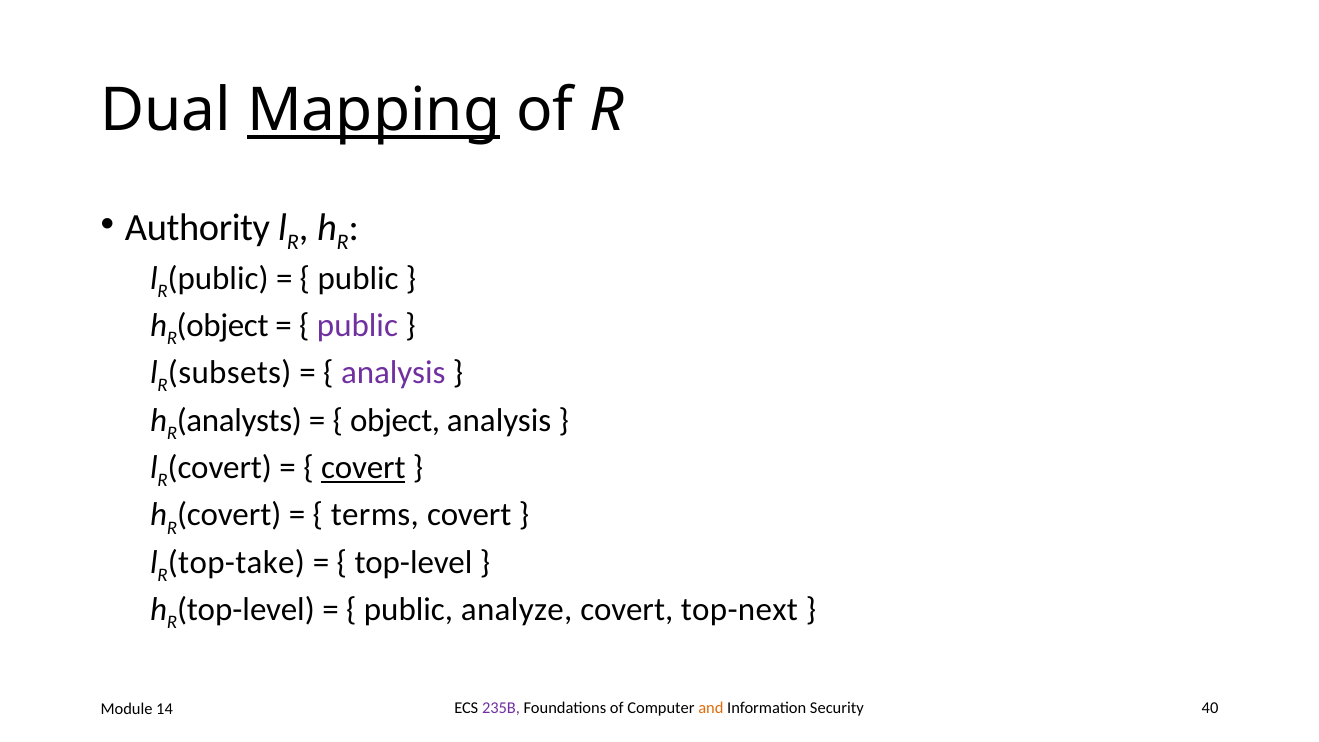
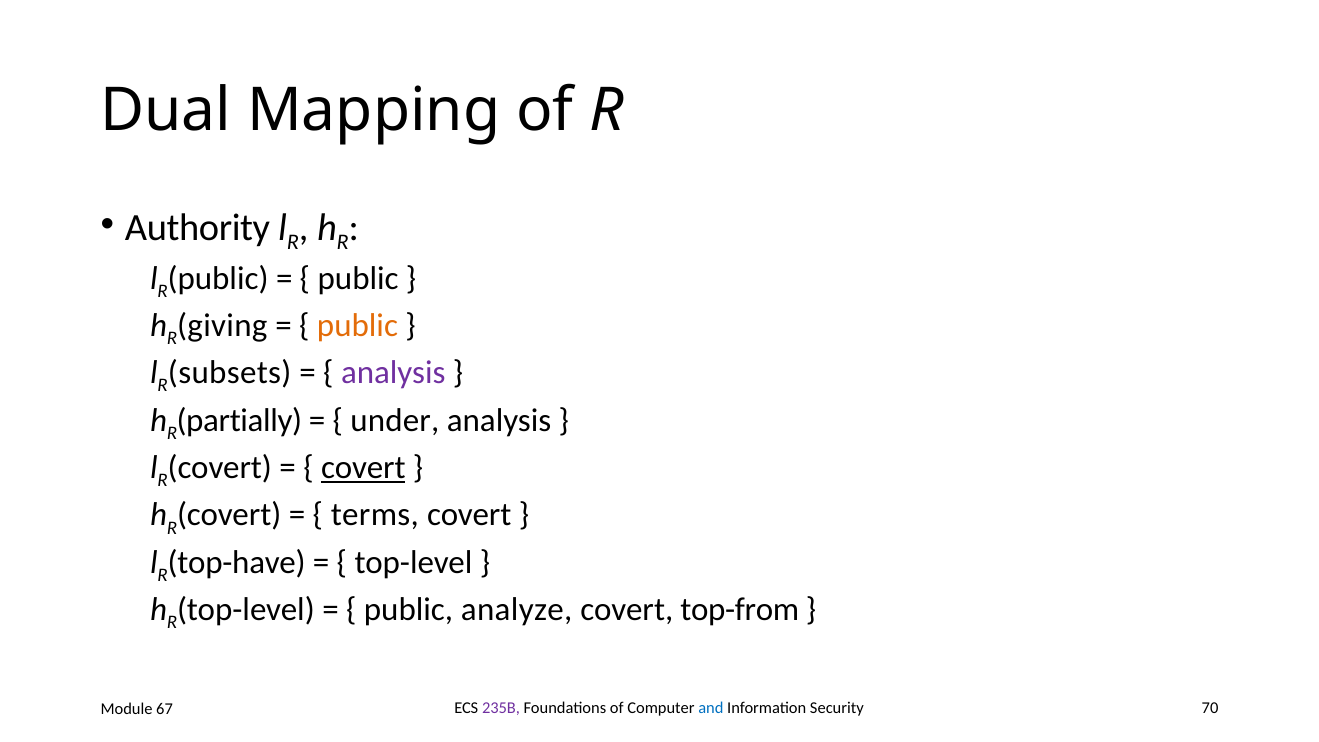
Mapping underline: present -> none (374, 111)
R object: object -> giving (222, 325)
public colour: purple -> orange (357, 325)
analysts: analysts -> partially (239, 420)
object: object -> under (395, 420)
top-take: top-take -> top-have (237, 562)
top-next: top-next -> top-from (740, 610)
and colour: orange -> blue (711, 708)
40: 40 -> 70 (1210, 708)
14: 14 -> 67 (165, 709)
